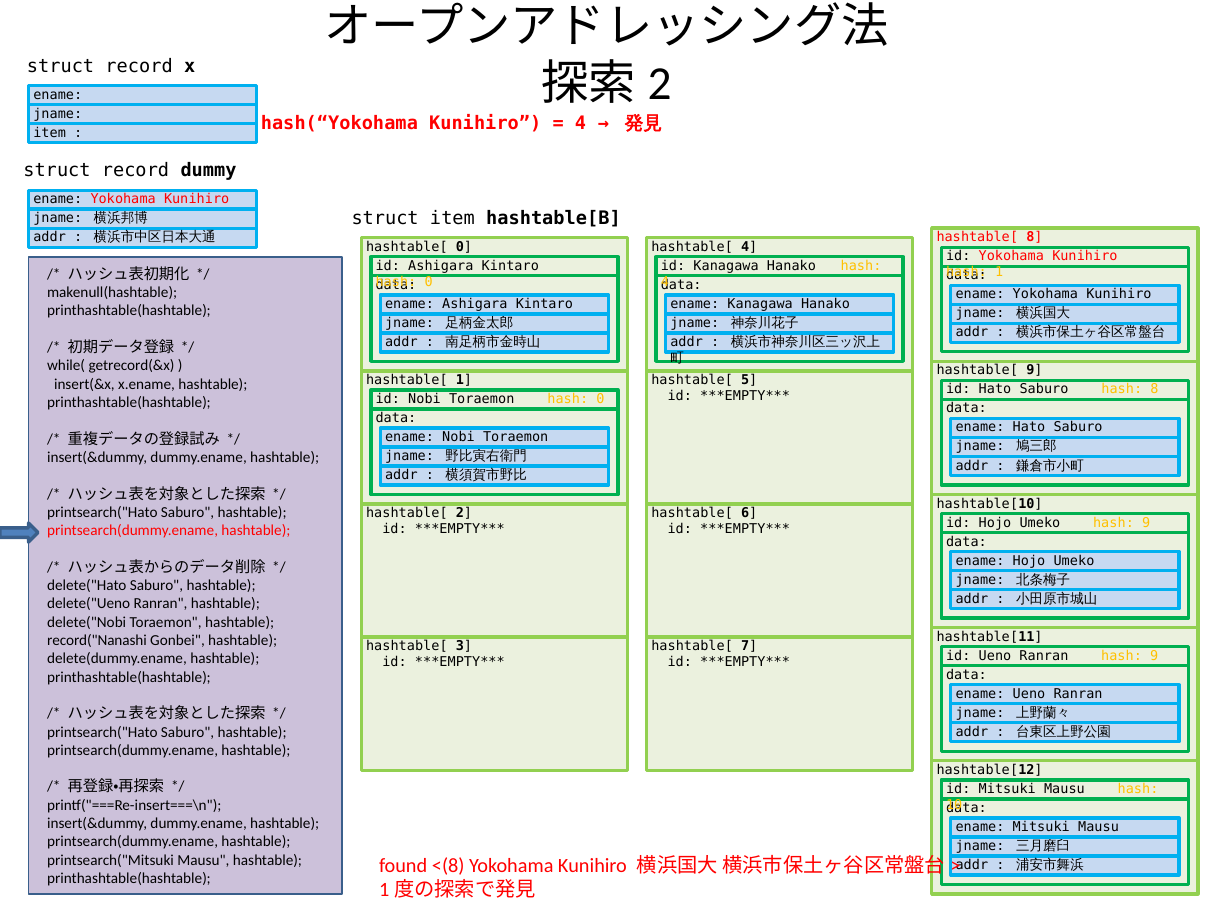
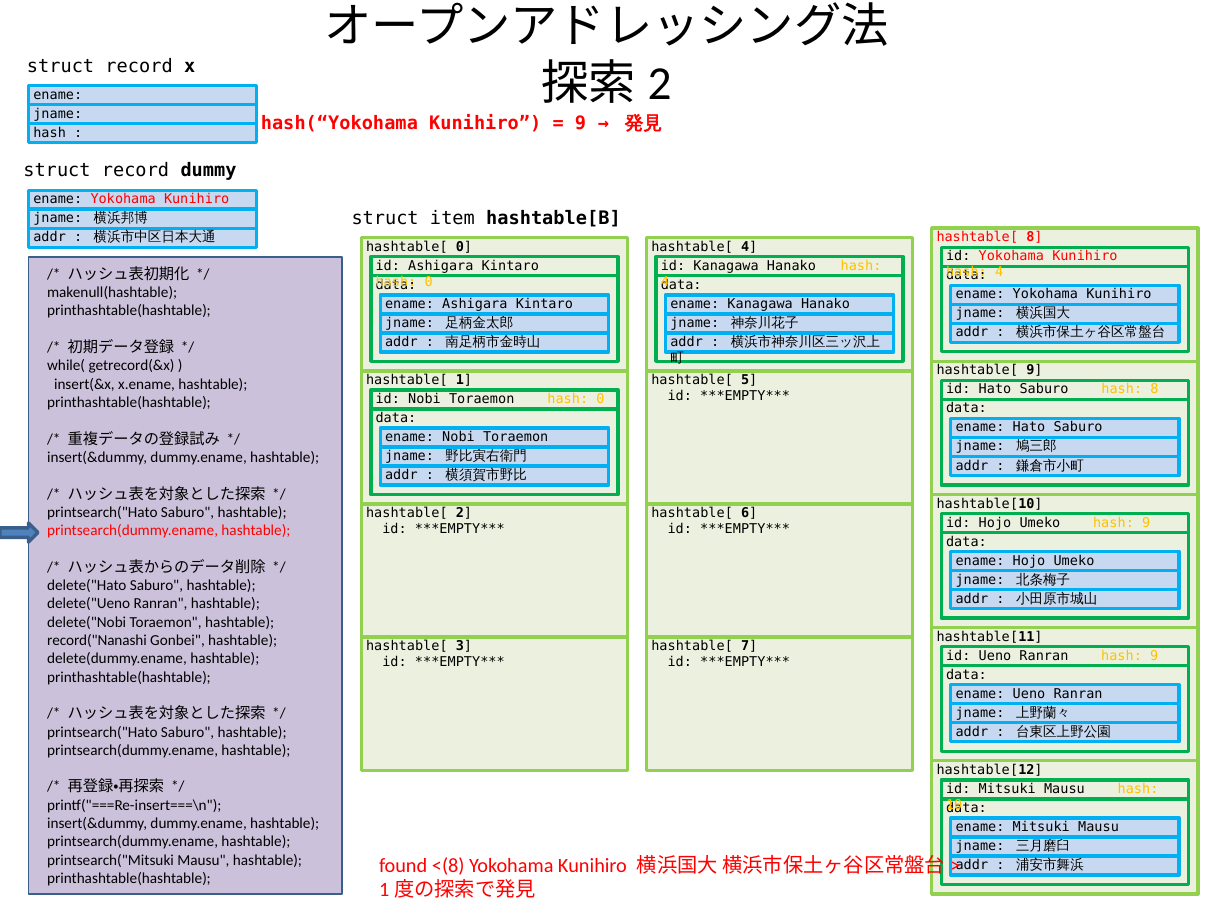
4: 4 -> 9 (581, 123)
item: item -> hash (50, 133)
1: 1 -> 4 (999, 272)
